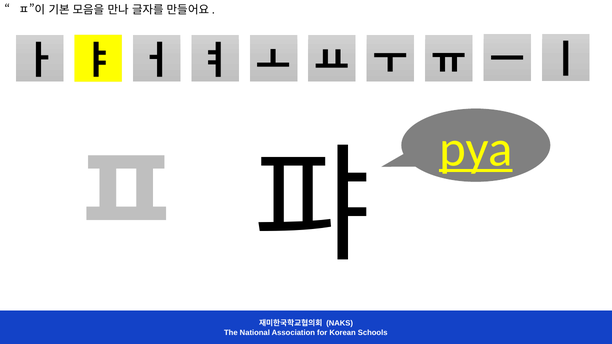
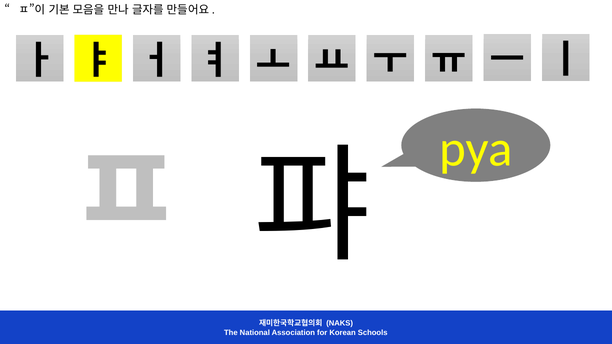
pya underline: present -> none (476, 149)
